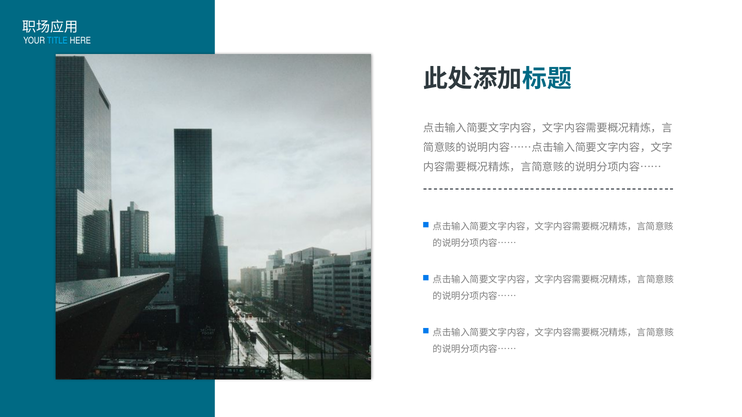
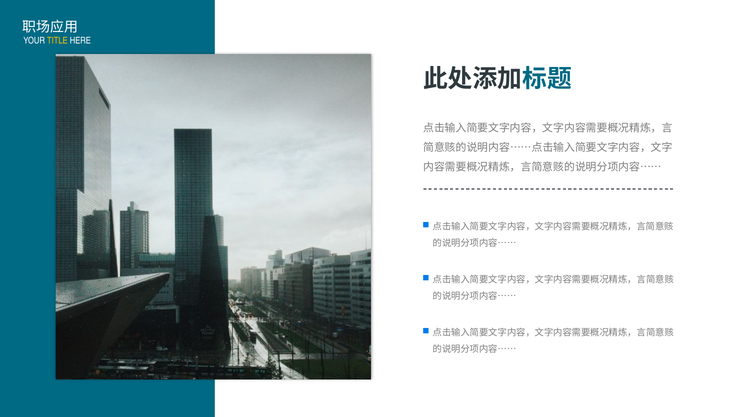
TITLE colour: light blue -> yellow (57, 41)
